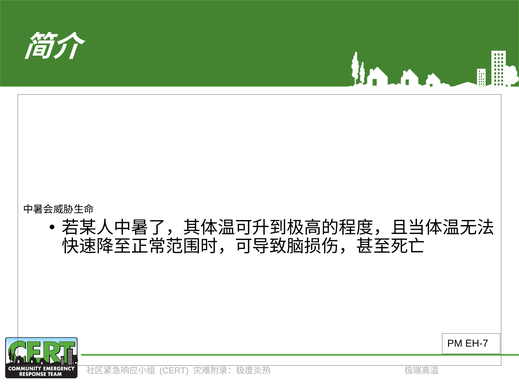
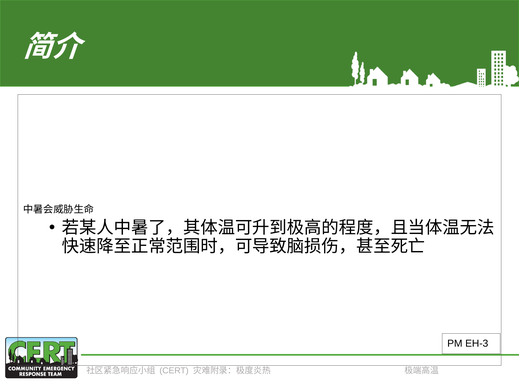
EH-7: EH-7 -> EH-3 (477, 344)
